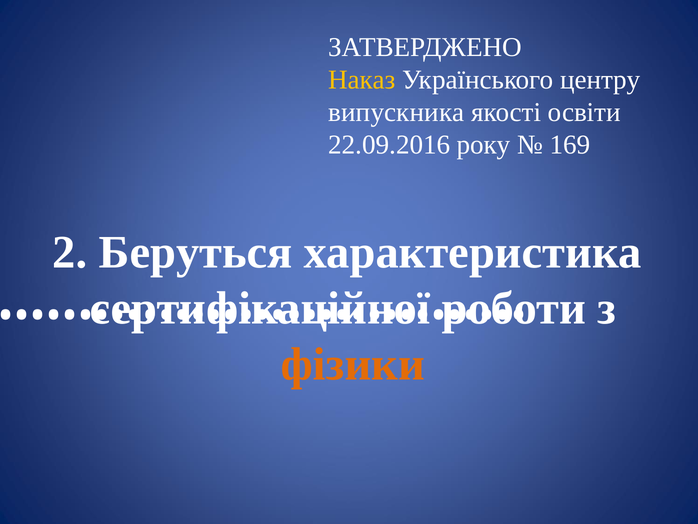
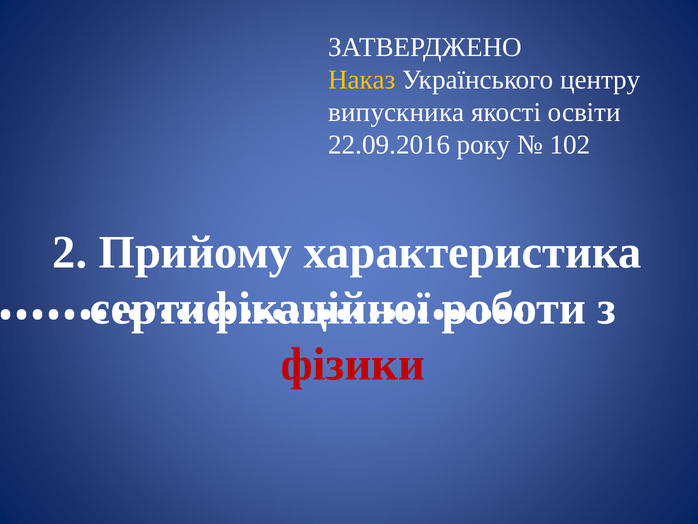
169: 169 -> 102 (570, 145)
Беруться: Беруться -> Прийому (196, 252)
фізики colour: orange -> red (353, 364)
